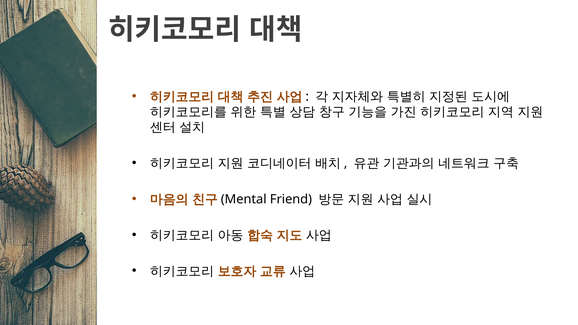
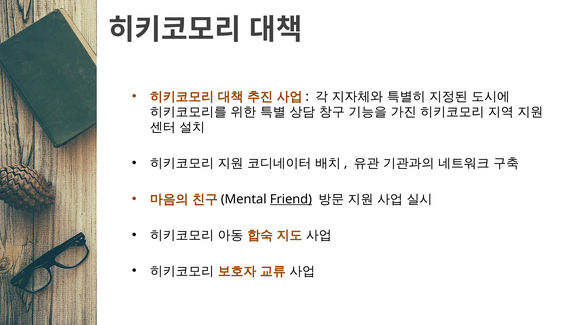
Friend underline: none -> present (291, 199)
